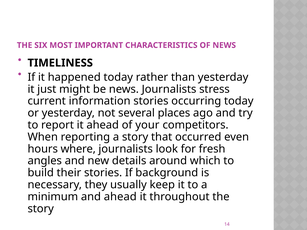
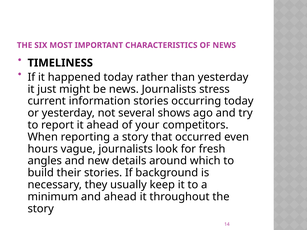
places: places -> shows (174, 113)
where: where -> vague (78, 149)
